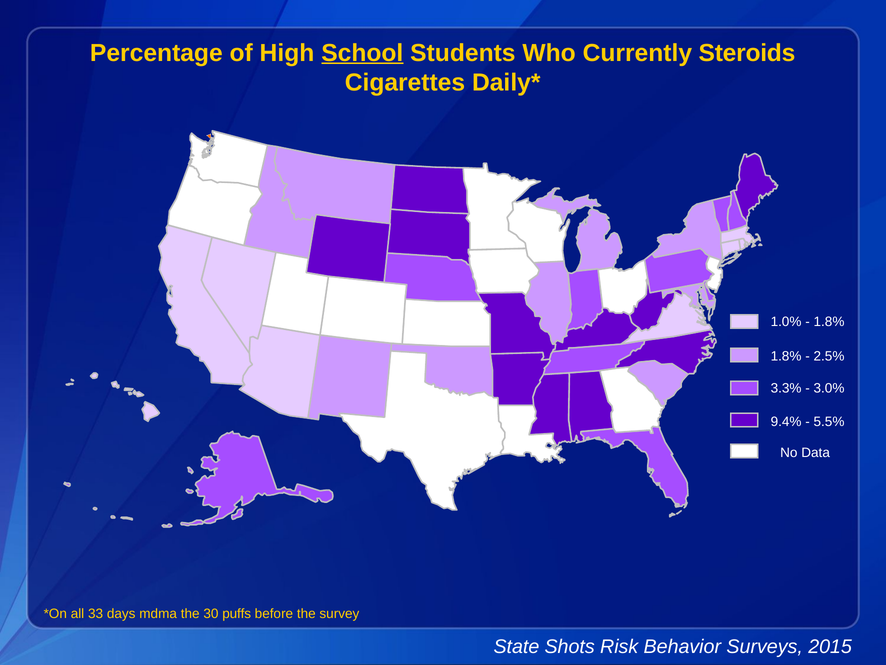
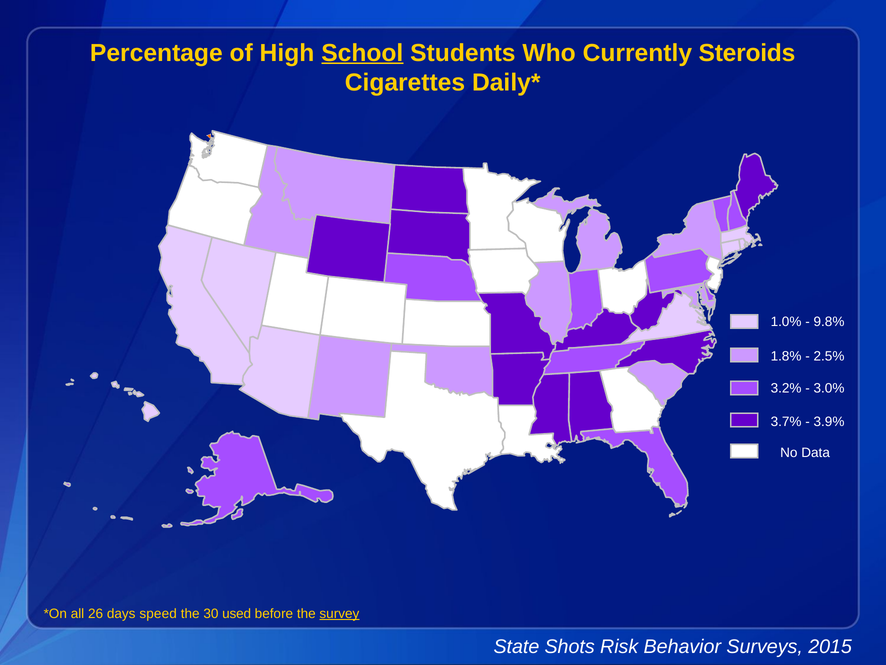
1.8%: 1.8% -> 9.8% (829, 322)
3.3%: 3.3% -> 3.2% (786, 388)
9.4%: 9.4% -> 3.7% (786, 421)
5.5%: 5.5% -> 3.9% (829, 421)
33: 33 -> 26 (96, 613)
mdma: mdma -> speed (158, 613)
puffs: puffs -> used (237, 613)
survey underline: none -> present (339, 613)
